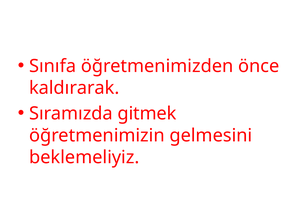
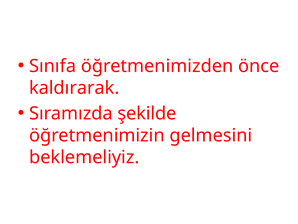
gitmek: gitmek -> şekilde (147, 113)
